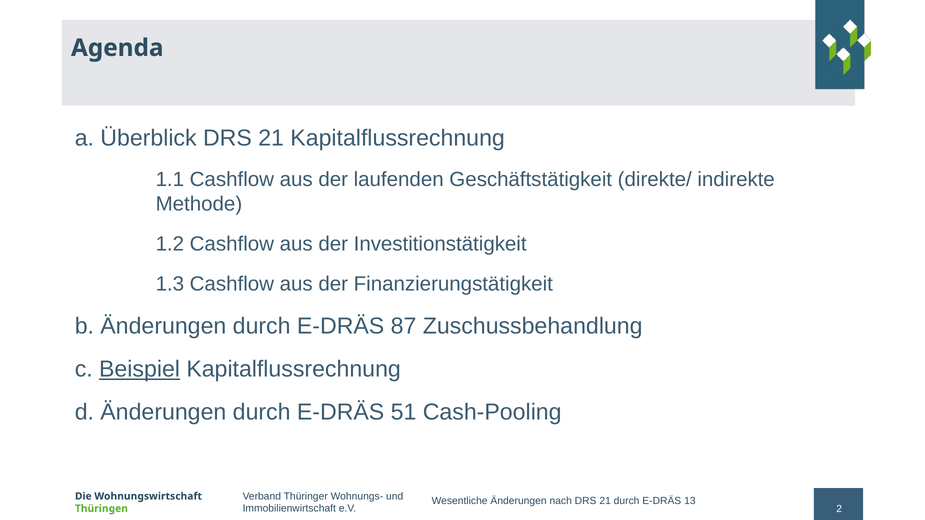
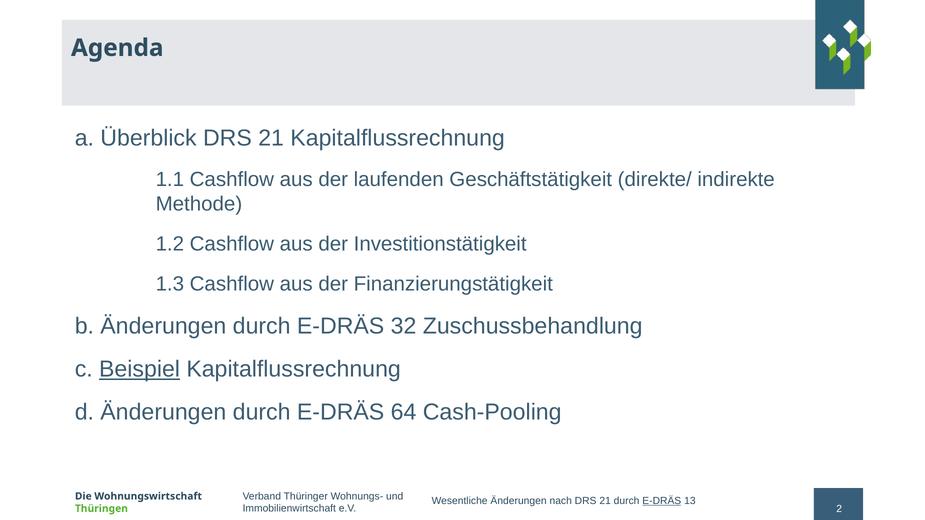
87: 87 -> 32 (404, 326)
51: 51 -> 64 (404, 413)
E-DRÄS underline: none -> present (662, 501)
